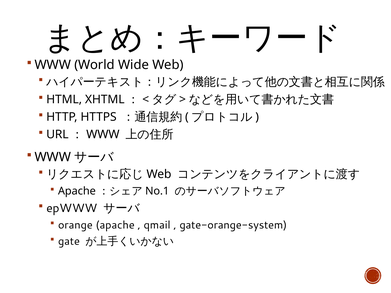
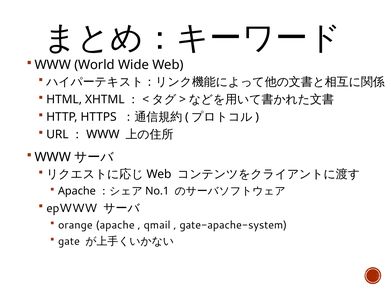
gate-orange-system: gate-orange-system -> gate-apache-system (233, 225)
